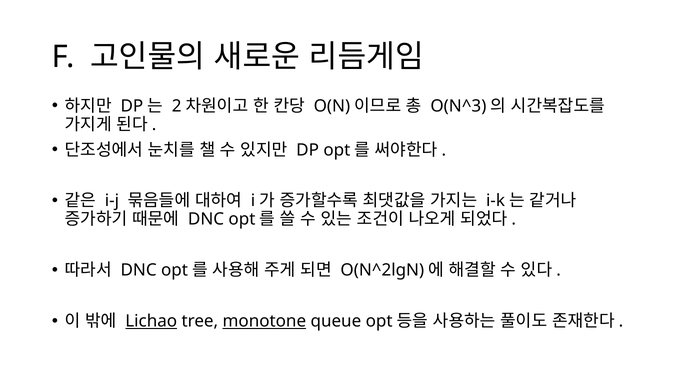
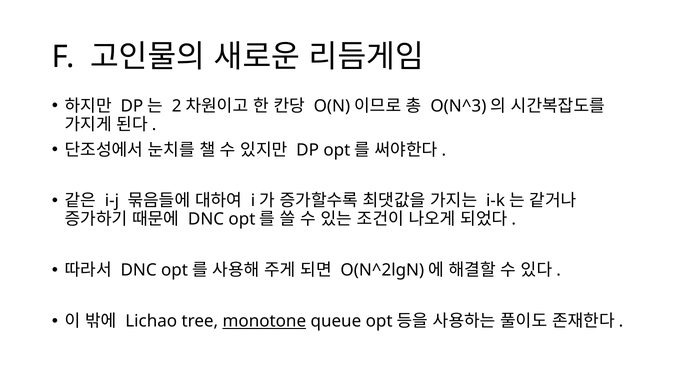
Lichao underline: present -> none (151, 321)
